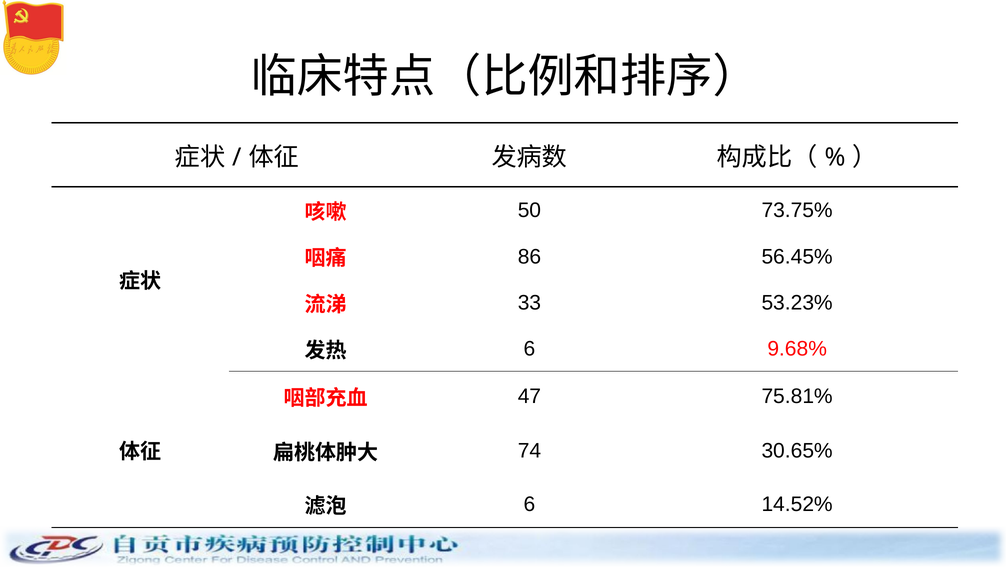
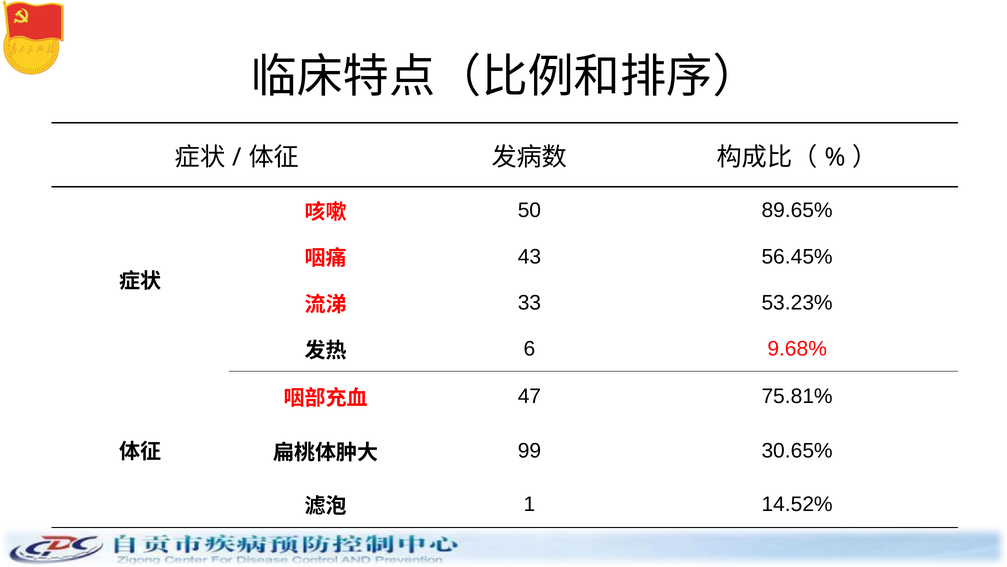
73.75%: 73.75% -> 89.65% (797, 210)
86: 86 -> 43 (529, 256)
74: 74 -> 99 (529, 450)
6: 6 -> 1 (529, 504)
